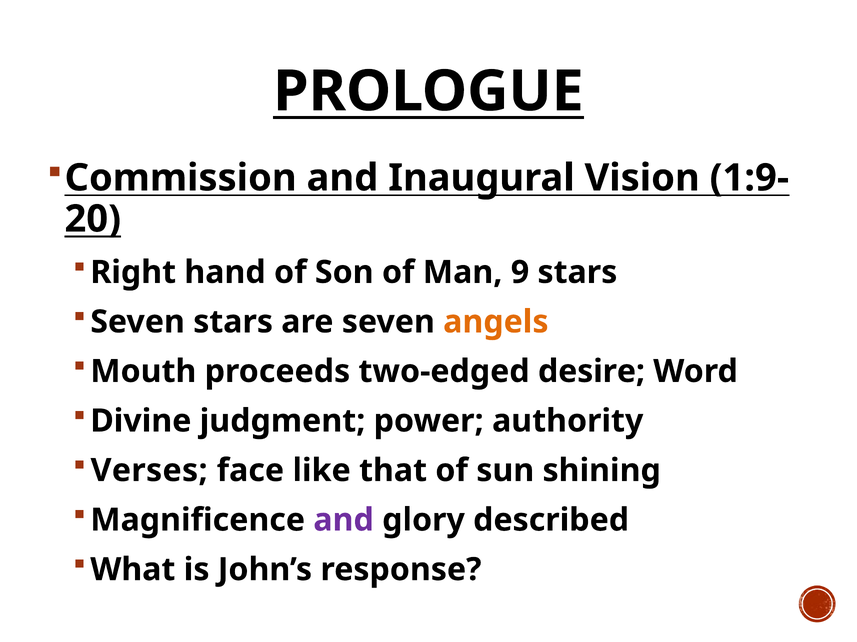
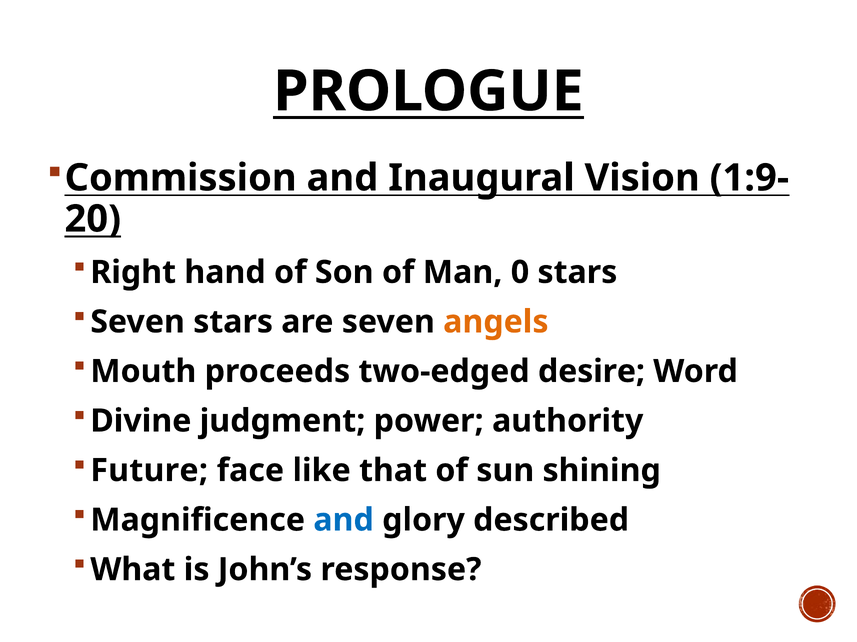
9: 9 -> 0 (520, 273)
Verses: Verses -> Future (149, 471)
and colour: purple -> blue (344, 521)
